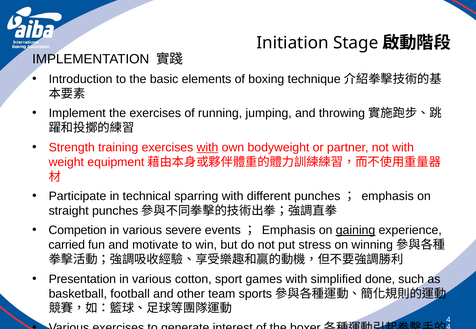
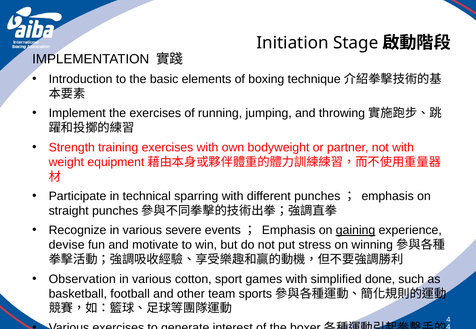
with underline: present -> none (208, 148)
Competion: Competion -> Recognize (78, 231)
carried: carried -> devise (67, 245)
Presentation: Presentation -> Observation (82, 279)
